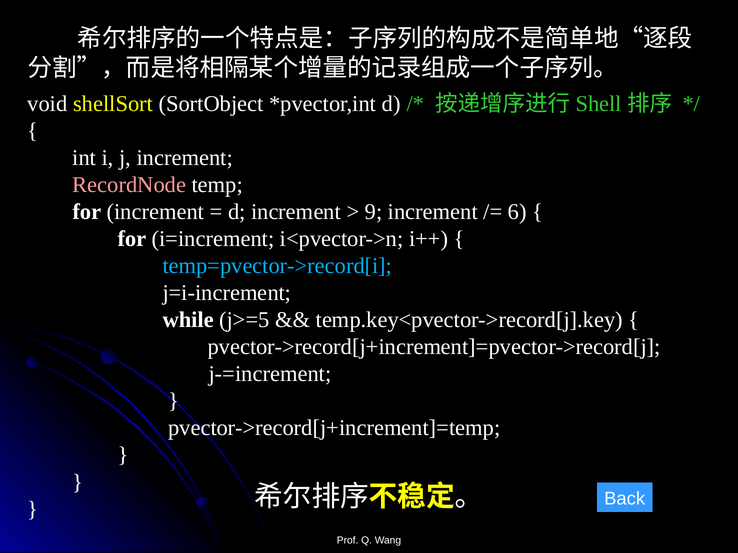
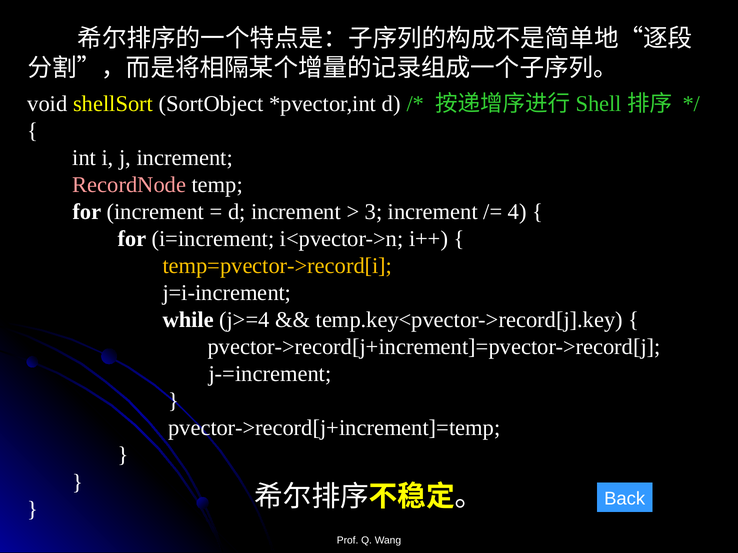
9: 9 -> 3 (374, 212)
6: 6 -> 4 (517, 212)
temp=pvector->record[i colour: light blue -> yellow (277, 266)
j>=5: j>=5 -> j>=4 (244, 320)
